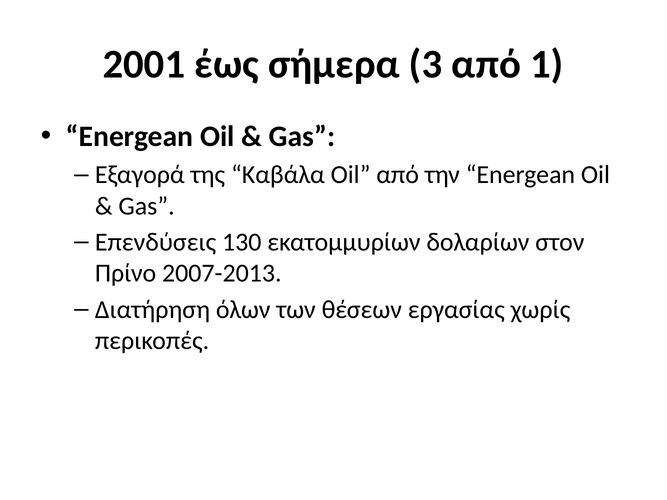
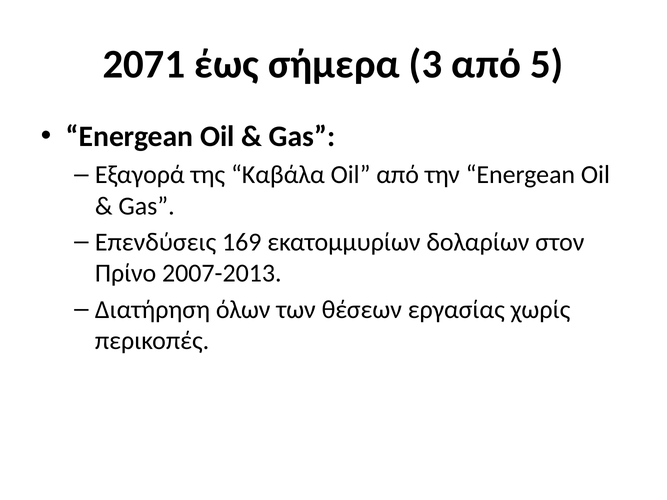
2001: 2001 -> 2071 (144, 65)
1: 1 -> 5 (547, 65)
130: 130 -> 169 (242, 242)
